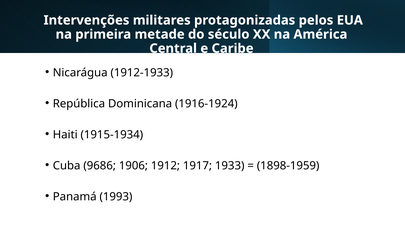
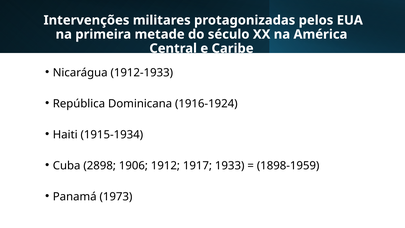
9686: 9686 -> 2898 (100, 165)
1993: 1993 -> 1973 (116, 196)
